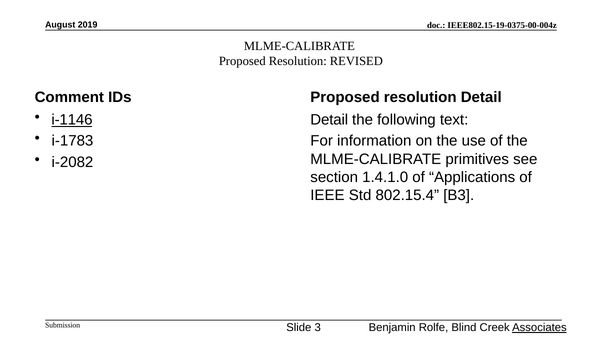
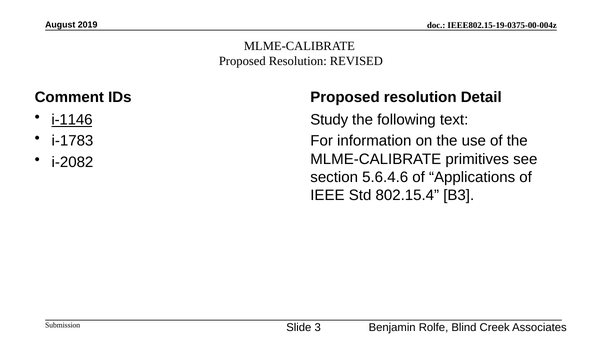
Detail: Detail -> Study (329, 120)
1.4.1.0: 1.4.1.0 -> 5.6.4.6 (385, 177)
Associates underline: present -> none (539, 327)
